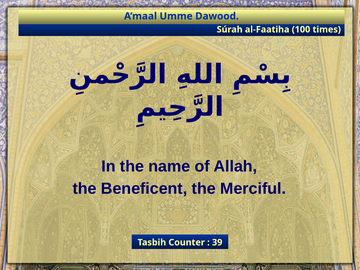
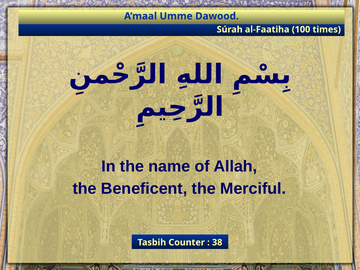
39: 39 -> 38 (217, 242)
